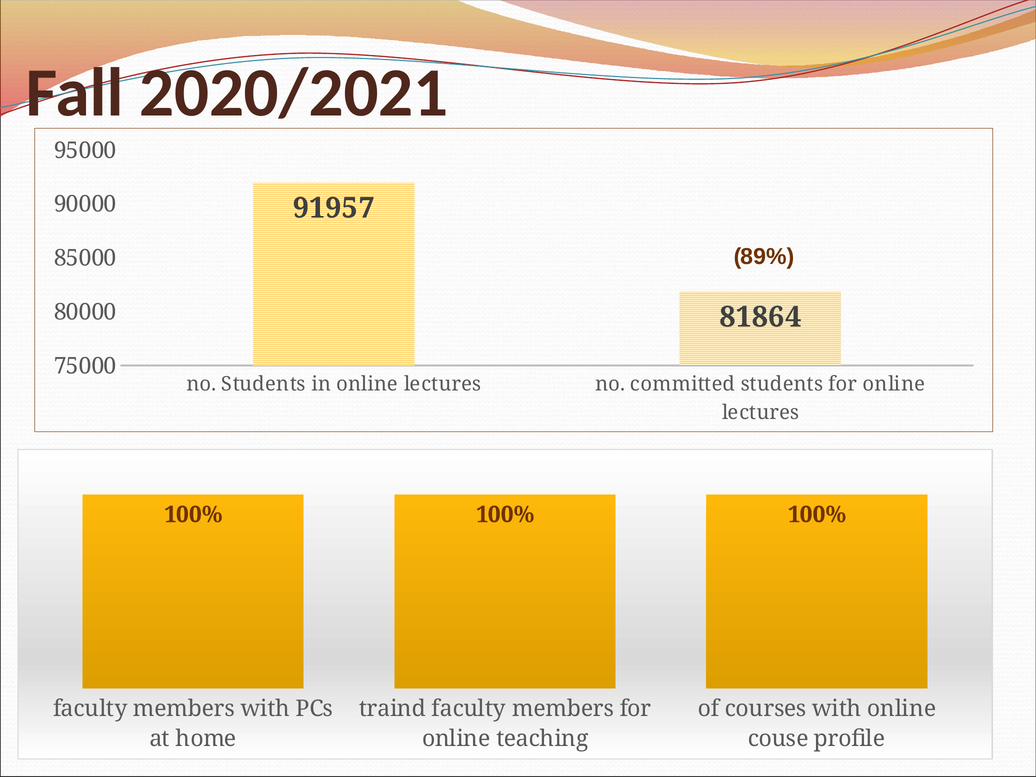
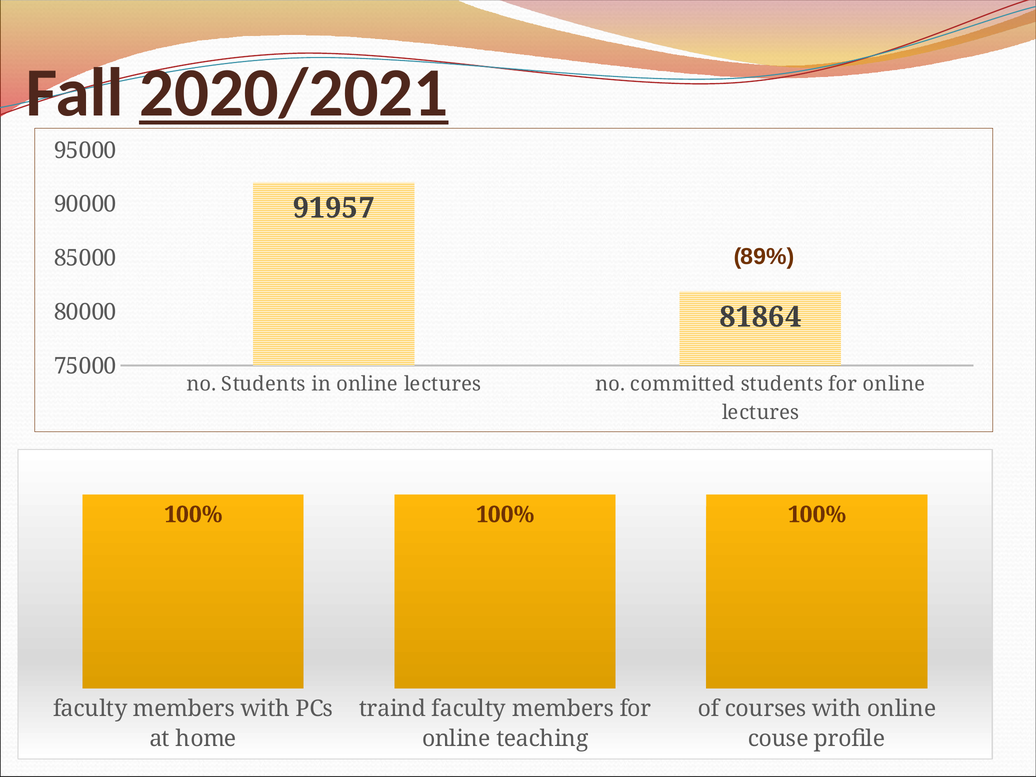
2020/2021 underline: none -> present (294, 93)
